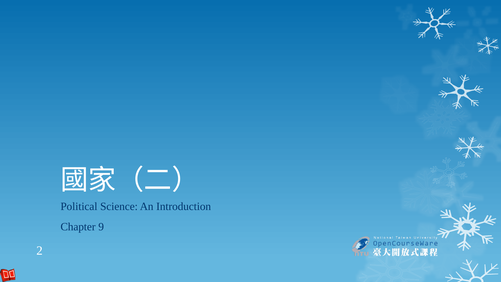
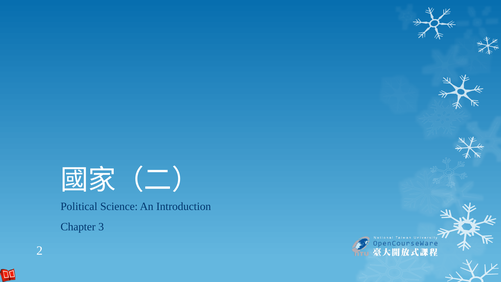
9: 9 -> 3 (101, 227)
